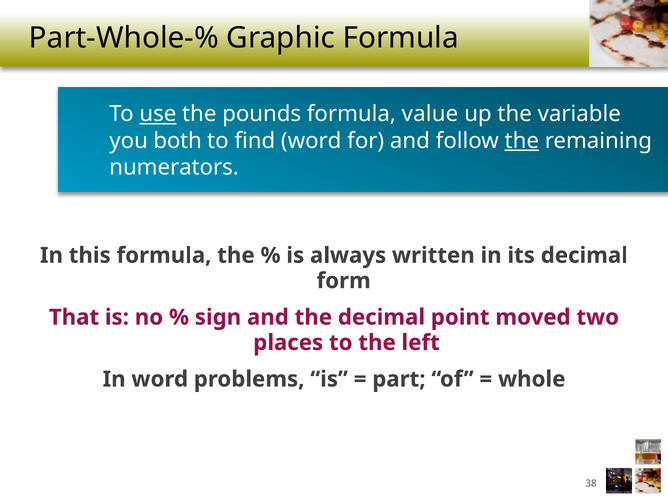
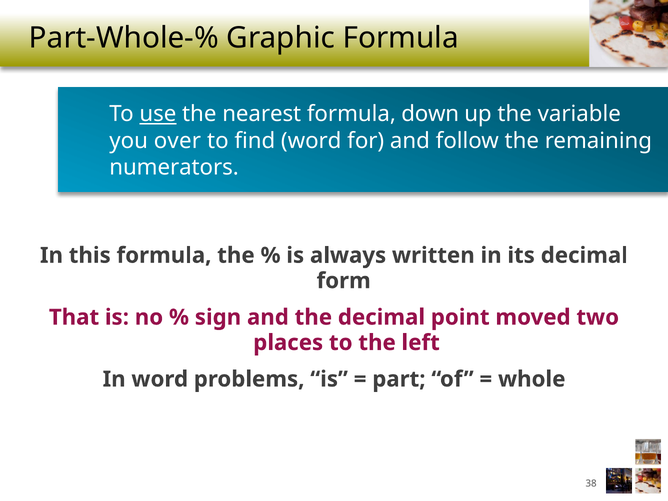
pounds: pounds -> nearest (262, 114)
value: value -> down (430, 114)
both: both -> over (177, 141)
the underline: present -> none (522, 141)
